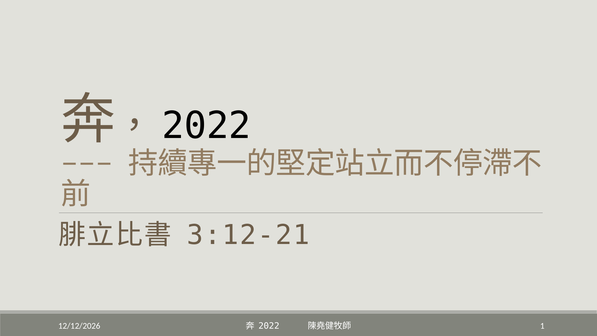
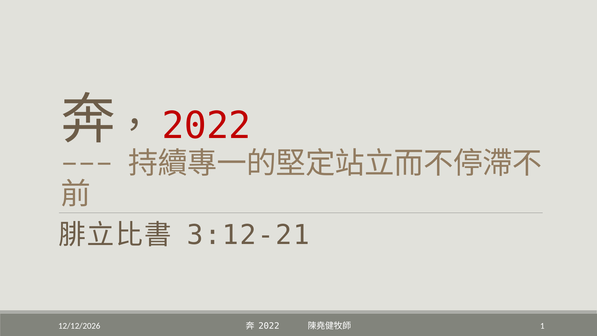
2022 colour: black -> red (207, 126)
